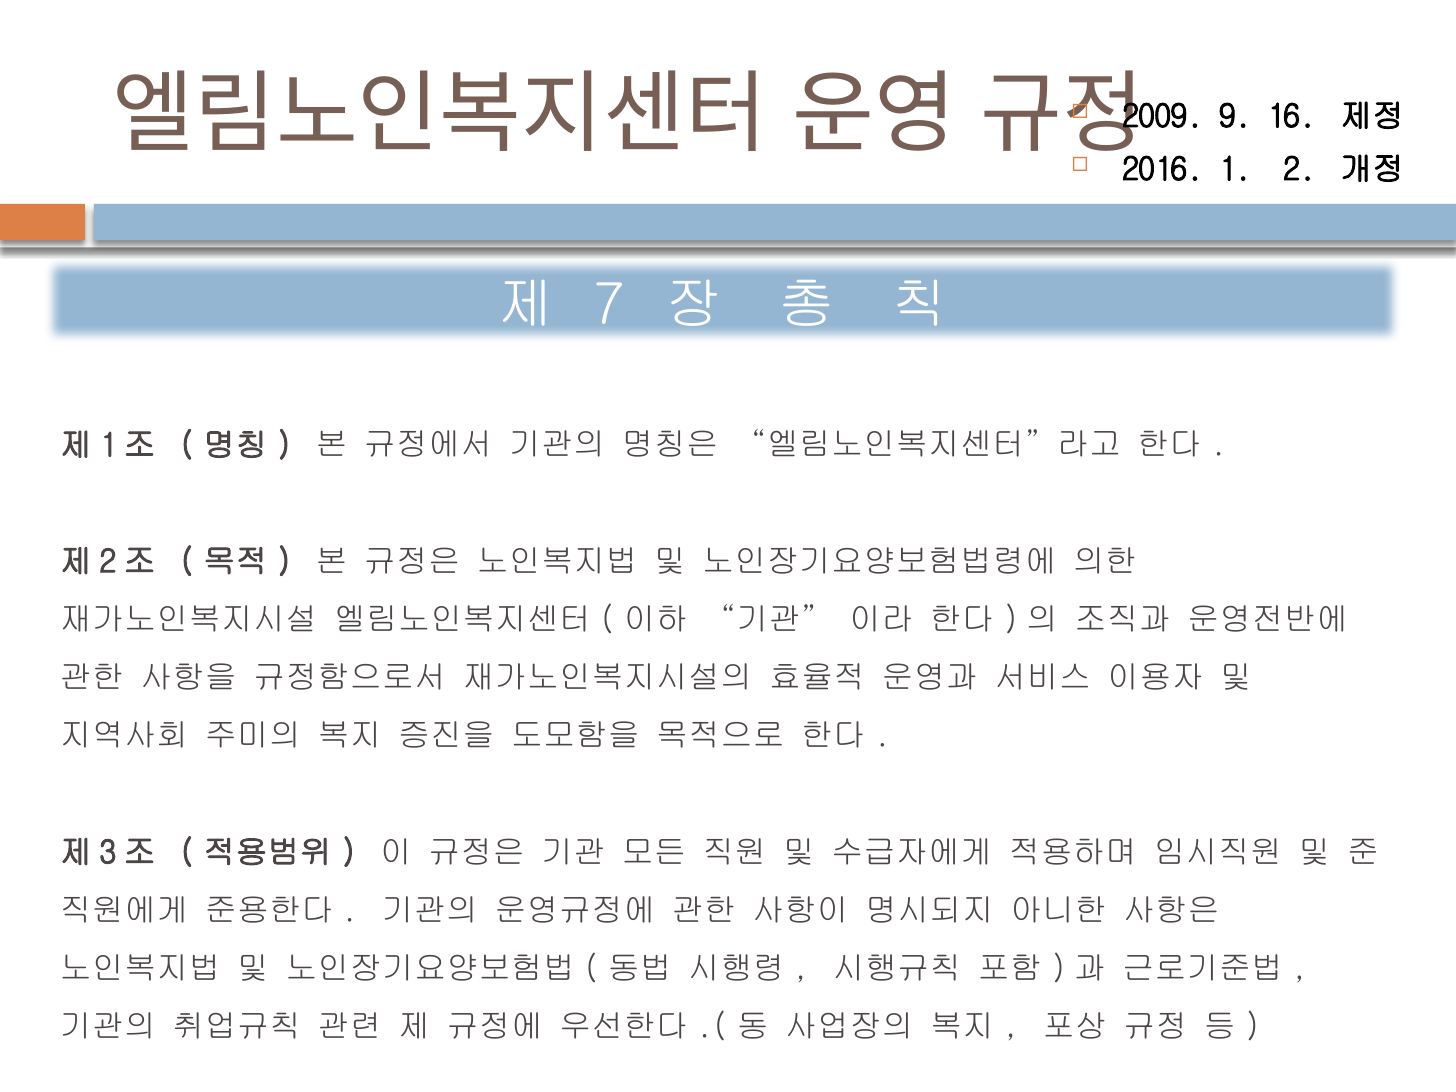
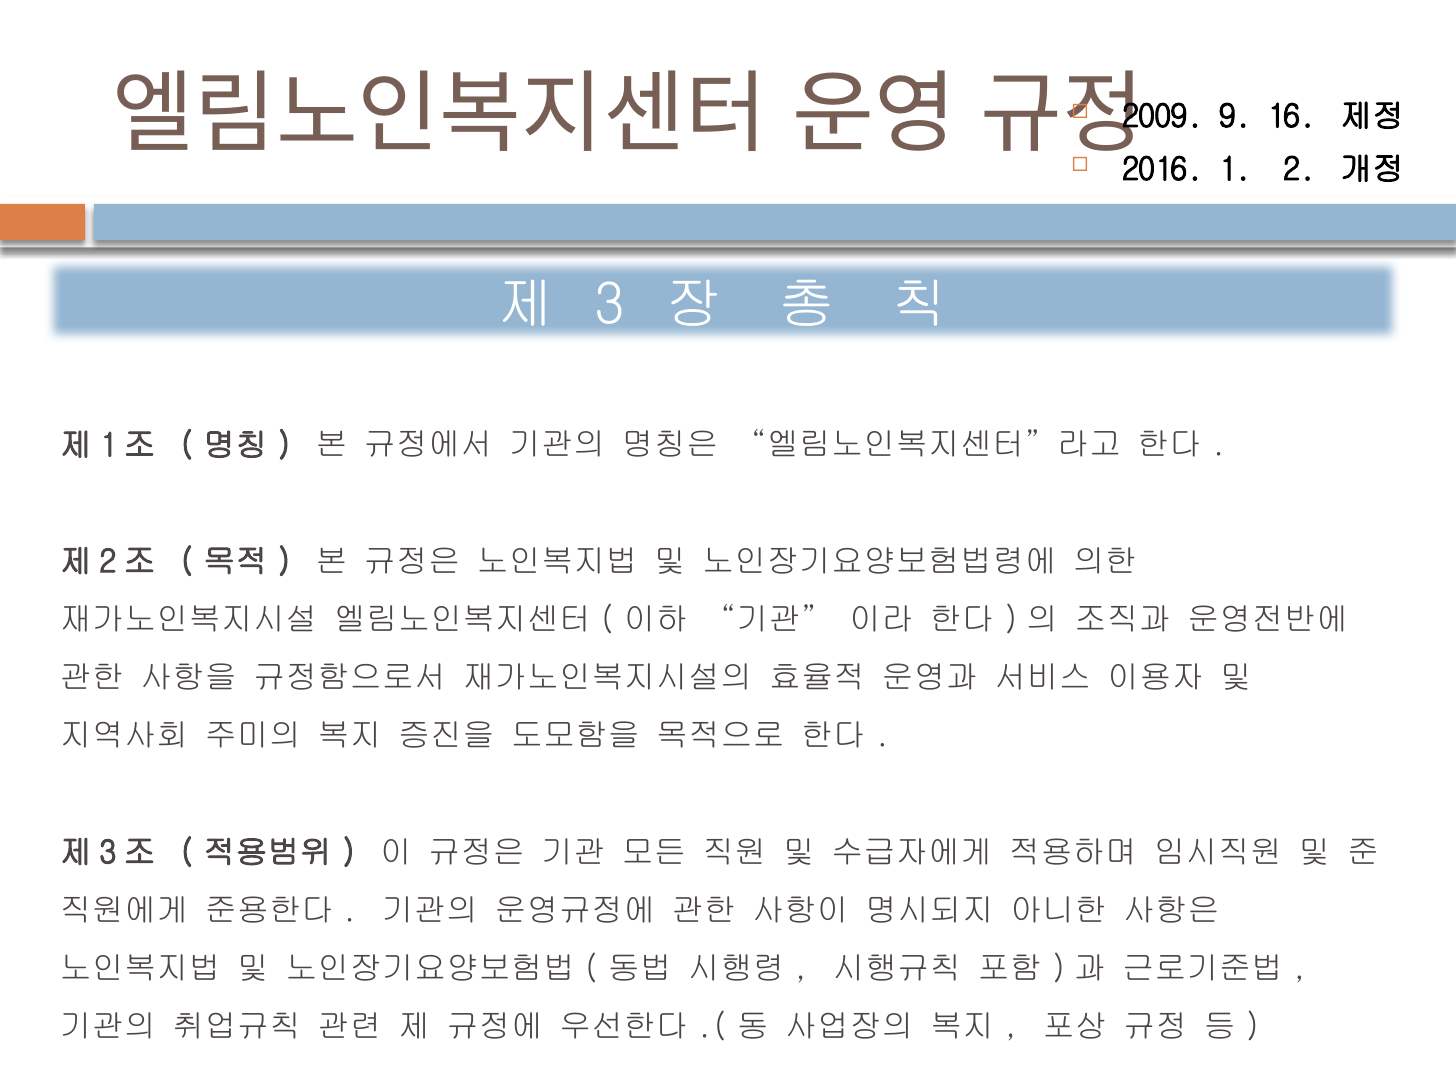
7: 7 -> 3 (610, 304)
